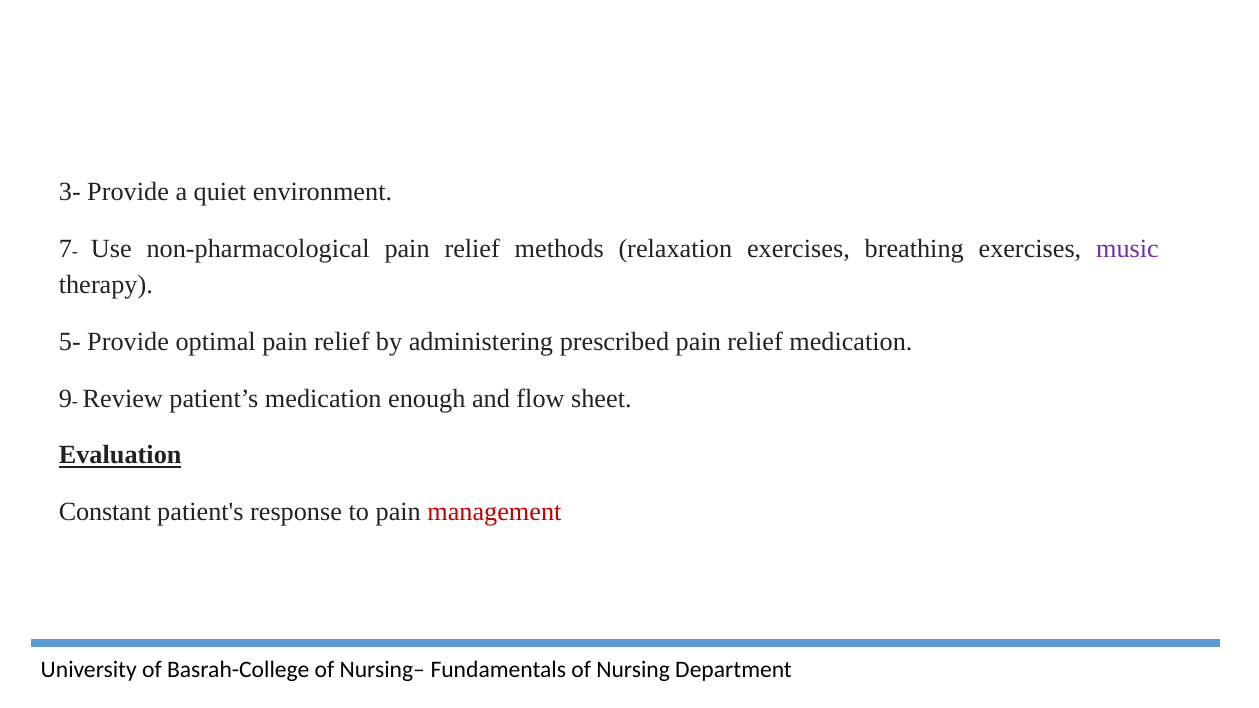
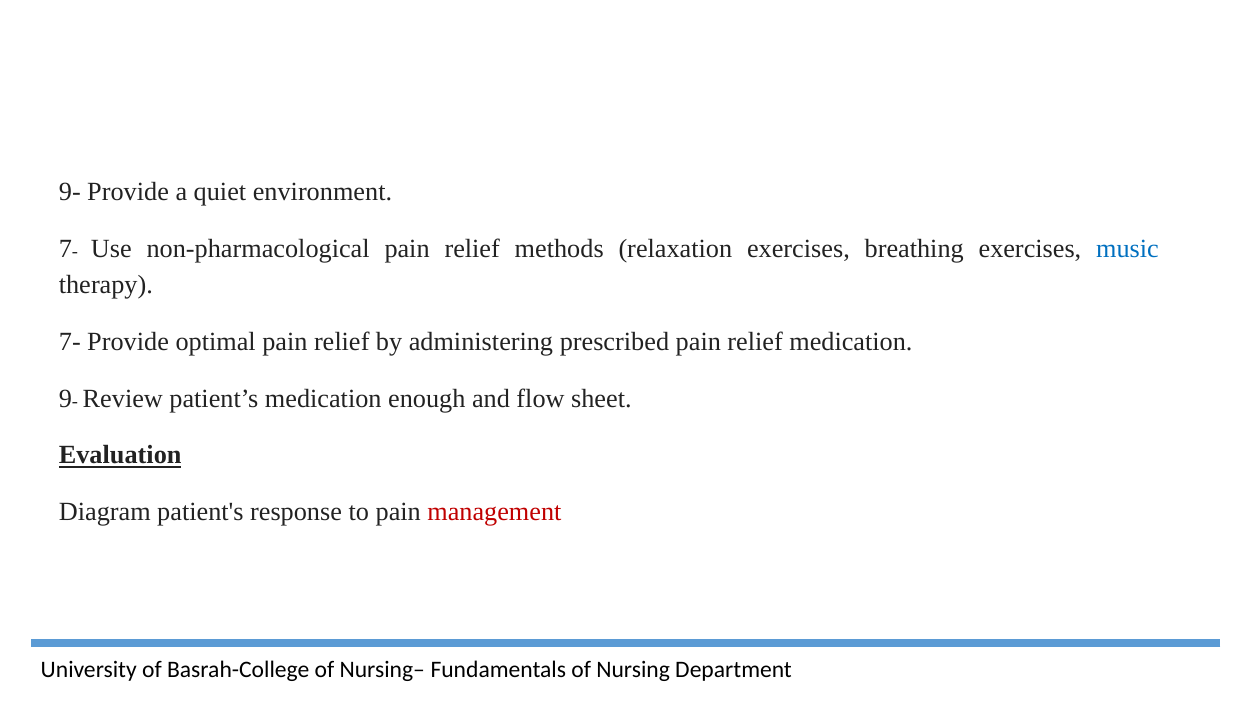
3-: 3- -> 9- (70, 192)
music colour: purple -> blue (1127, 249)
5-: 5- -> 7- (70, 342)
Constant: Constant -> Diagram (105, 512)
